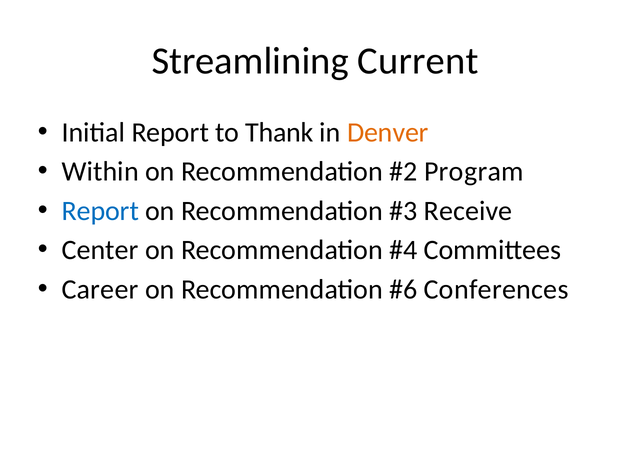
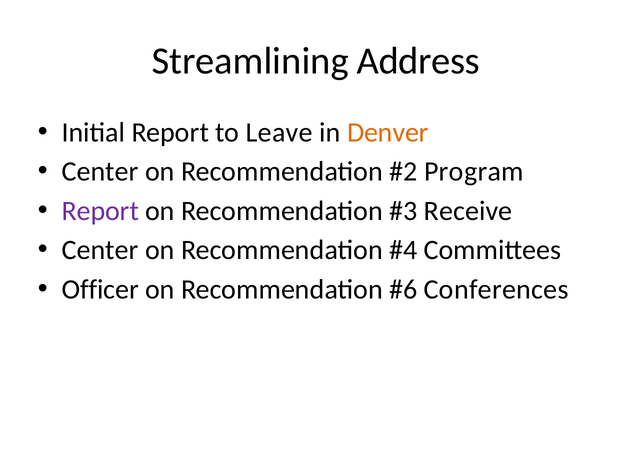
Current: Current -> Address (418, 61)
Thank: Thank -> Leave (279, 132)
Within: Within -> Center (100, 172)
Report colour: blue -> purple (100, 211)
Career: Career -> Officer (100, 290)
